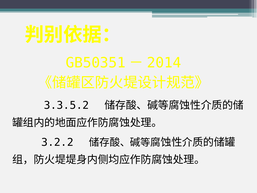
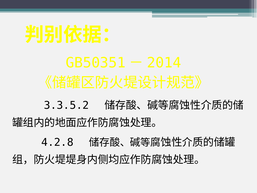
3.2.2: 3.2.2 -> 4.2.8 (57, 142)
